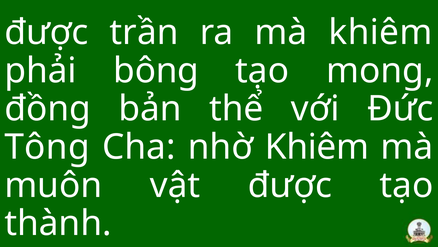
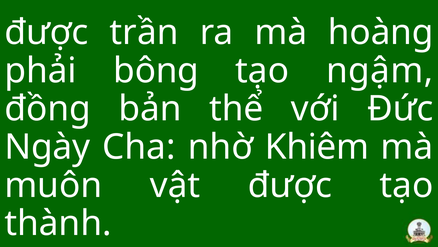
mà khiêm: khiêm -> hoàng (381, 32)
mong: mong -> ngậm (380, 71)
Tông: Tông -> Ngày (47, 147)
